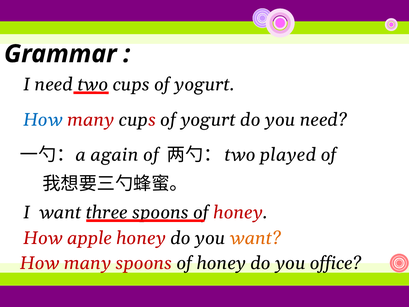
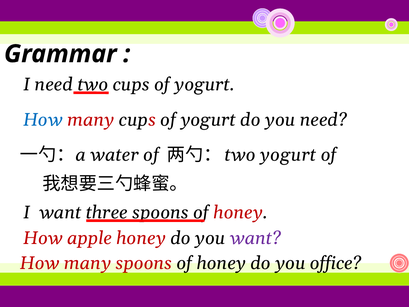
again: again -> water (115, 155)
two played: played -> yogurt (288, 155)
want colour: orange -> purple (255, 238)
